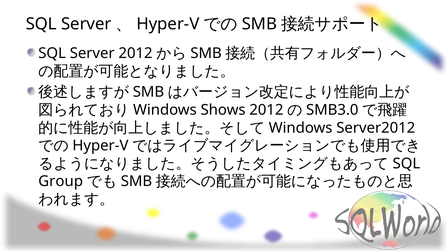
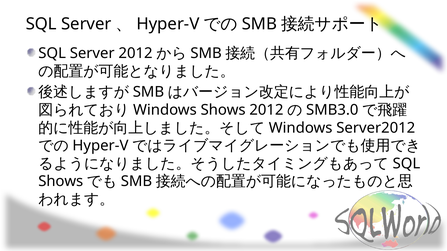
Group: Group -> Shows (61, 182)
